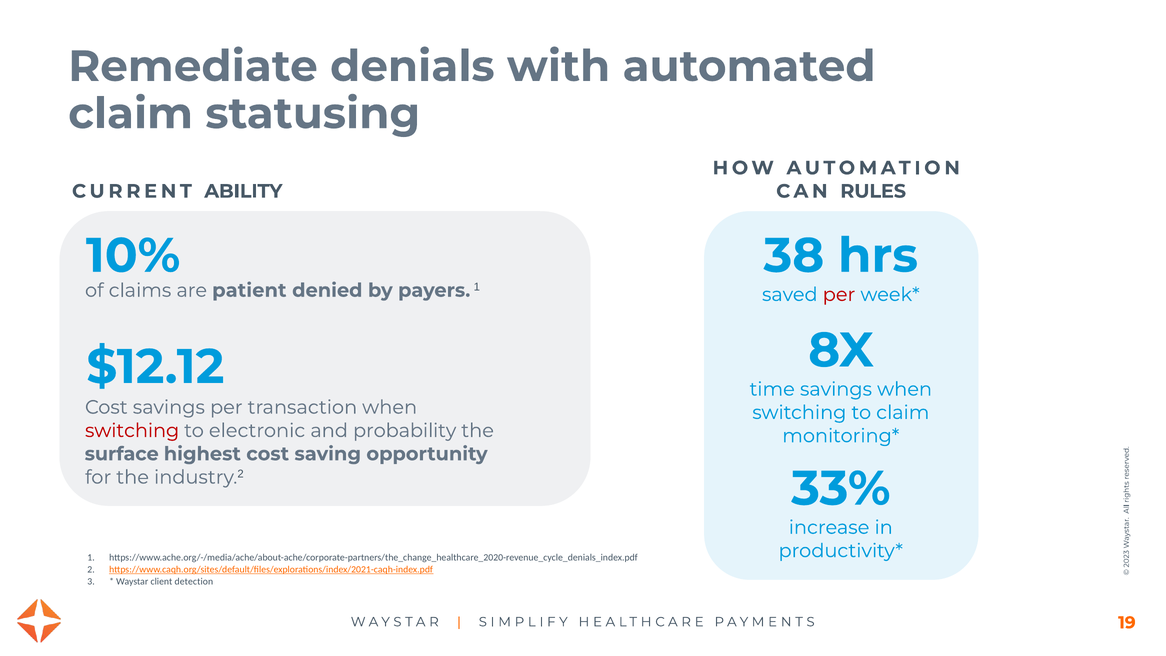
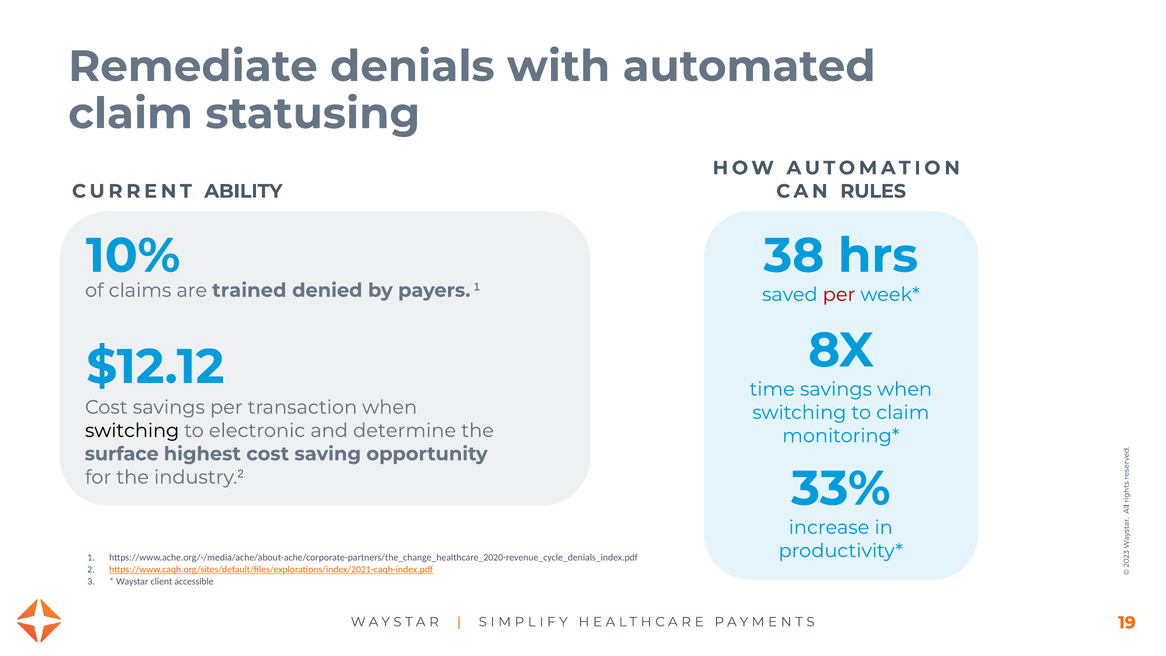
patient: patient -> trained (249, 290)
switching colour: red -> black (132, 431)
probability: probability -> determine (405, 431)
detection: detection -> accessible (194, 581)
